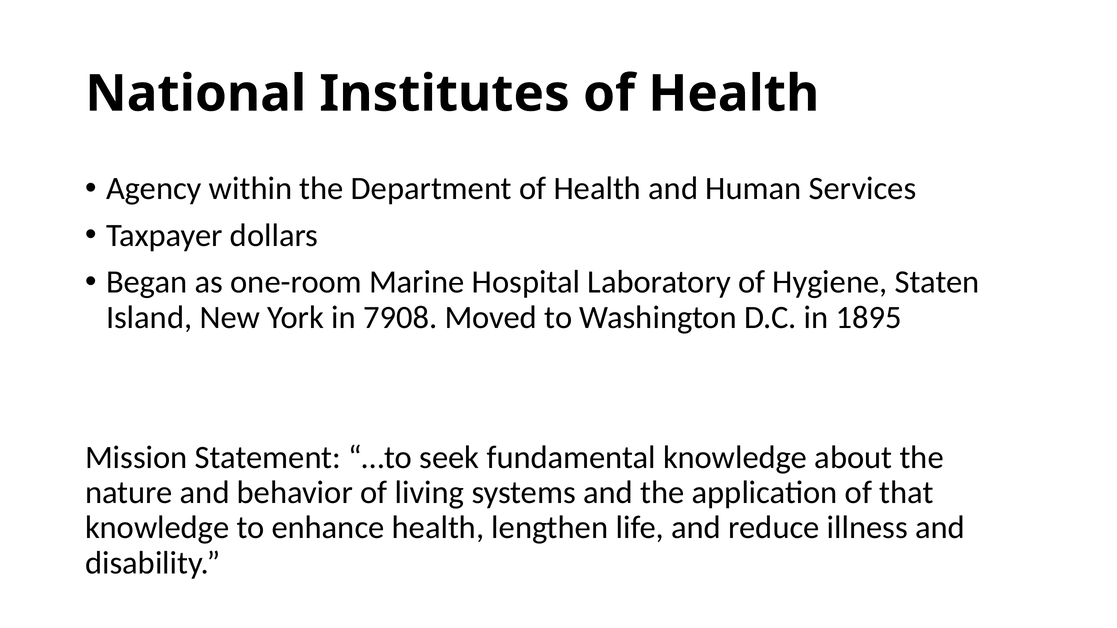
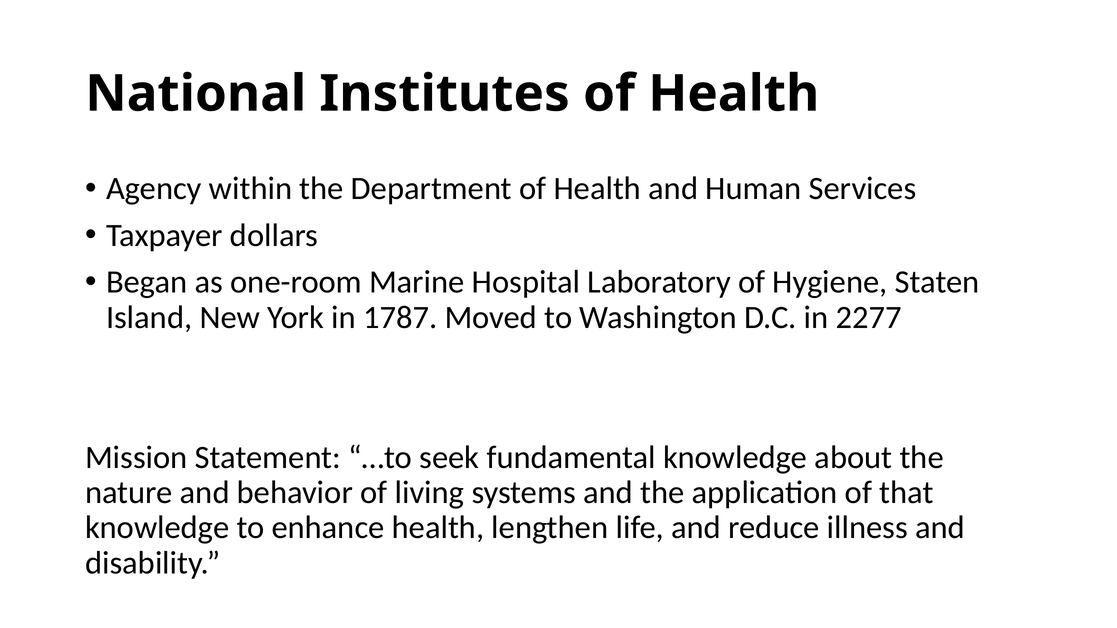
7908: 7908 -> 1787 (400, 317)
1895: 1895 -> 2277 (869, 317)
